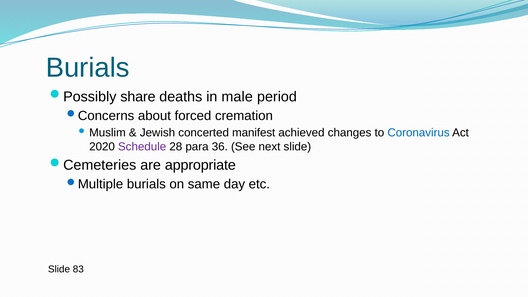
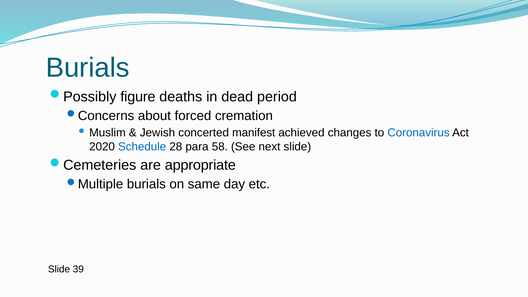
share: share -> figure (138, 97)
male: male -> dead (237, 97)
Schedule colour: purple -> blue (142, 147)
36: 36 -> 58 (220, 147)
83: 83 -> 39 (78, 269)
